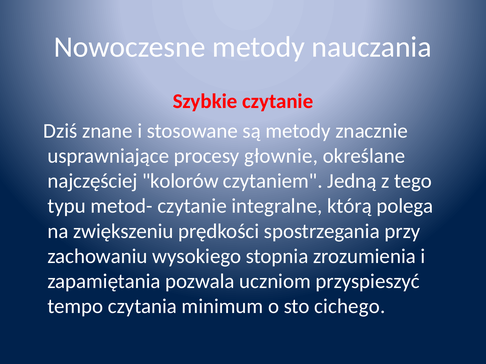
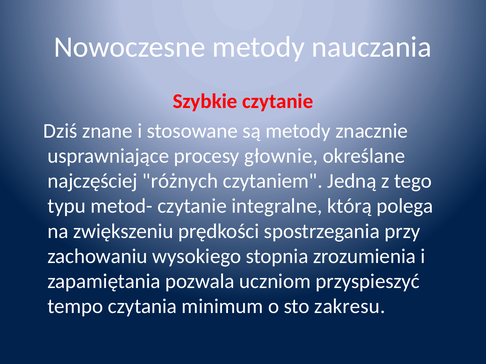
kolorów: kolorów -> różnych (180, 181)
cichego: cichego -> zakresu (350, 307)
